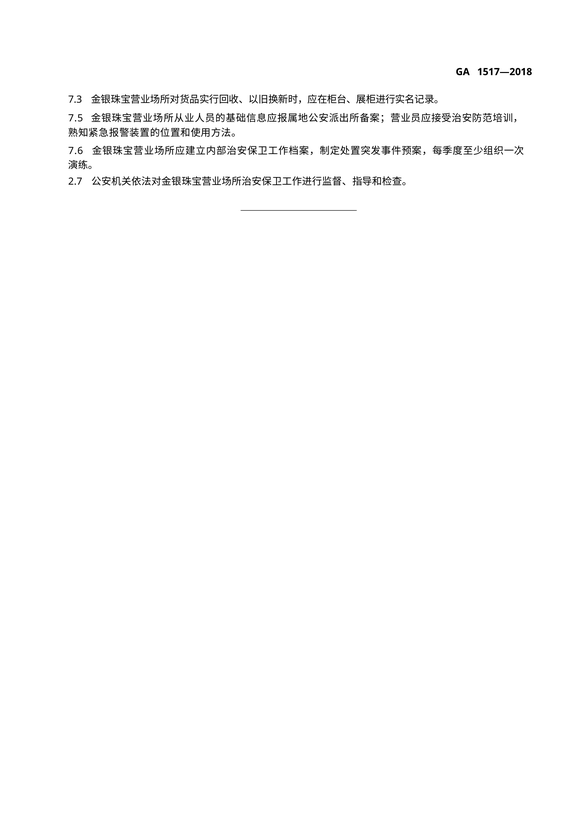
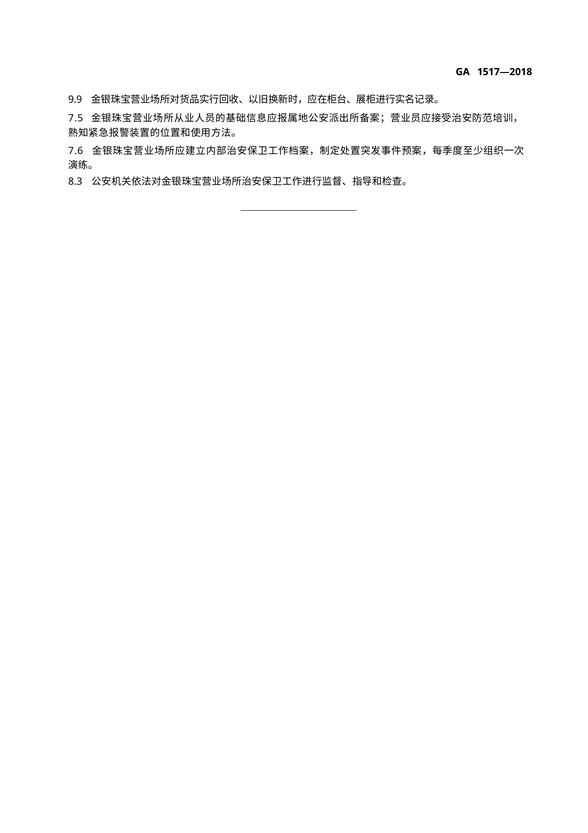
7.3: 7.3 -> 9.9 (75, 100)
2.7: 2.7 -> 8.3 (75, 181)
